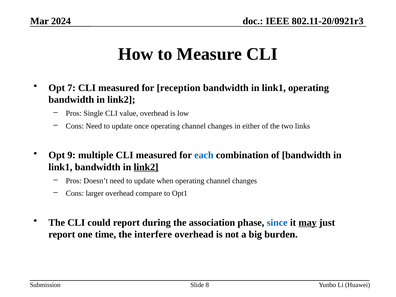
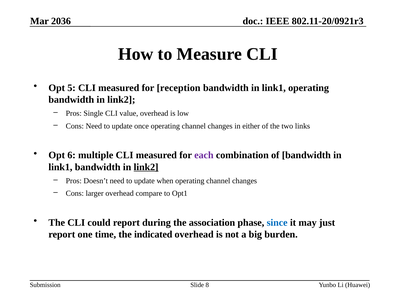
2024: 2024 -> 2036 (61, 21)
7: 7 -> 5 (72, 88)
9: 9 -> 6 (72, 155)
each colour: blue -> purple (204, 155)
may underline: present -> none (308, 223)
interfere: interfere -> indicated (153, 234)
